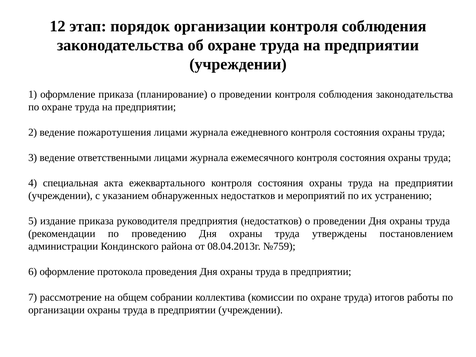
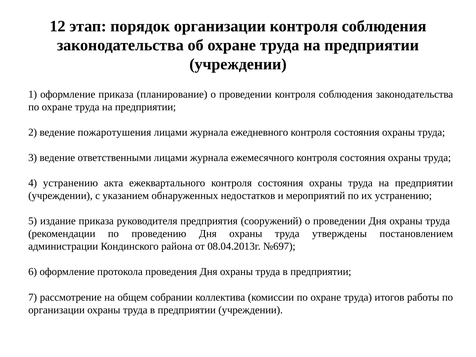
4 специальная: специальная -> устранению (71, 183)
предприятия недостатков: недостатков -> сооружений (271, 221)
№759: №759 -> №697 (279, 246)
